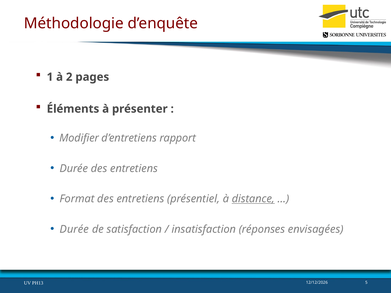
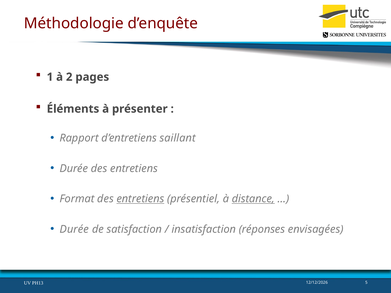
Modifier: Modifier -> Rapport (79, 138)
rapport: rapport -> saillant (178, 138)
entretiens underline: none -> present (140, 199)
